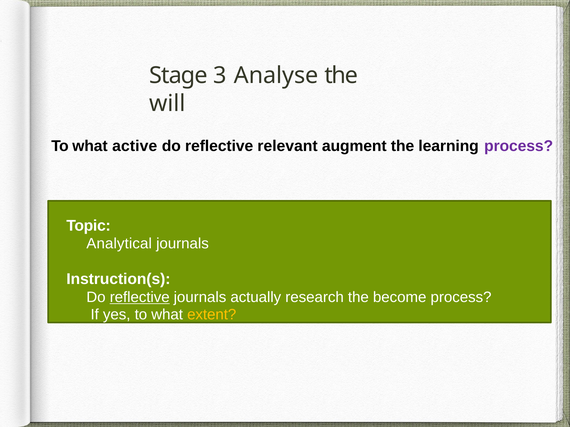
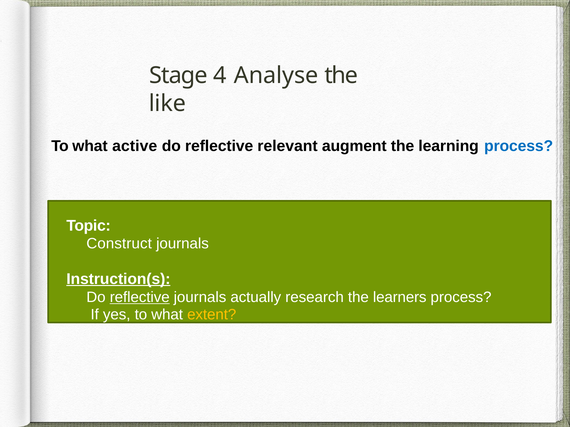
3: 3 -> 4 (220, 75)
will: will -> like (167, 104)
process colour: purple -> blue (519, 146)
Analytical: Analytical -> Construct (119, 244)
Instruction(s underline: none -> present (118, 279)
become: become -> learners (400, 298)
